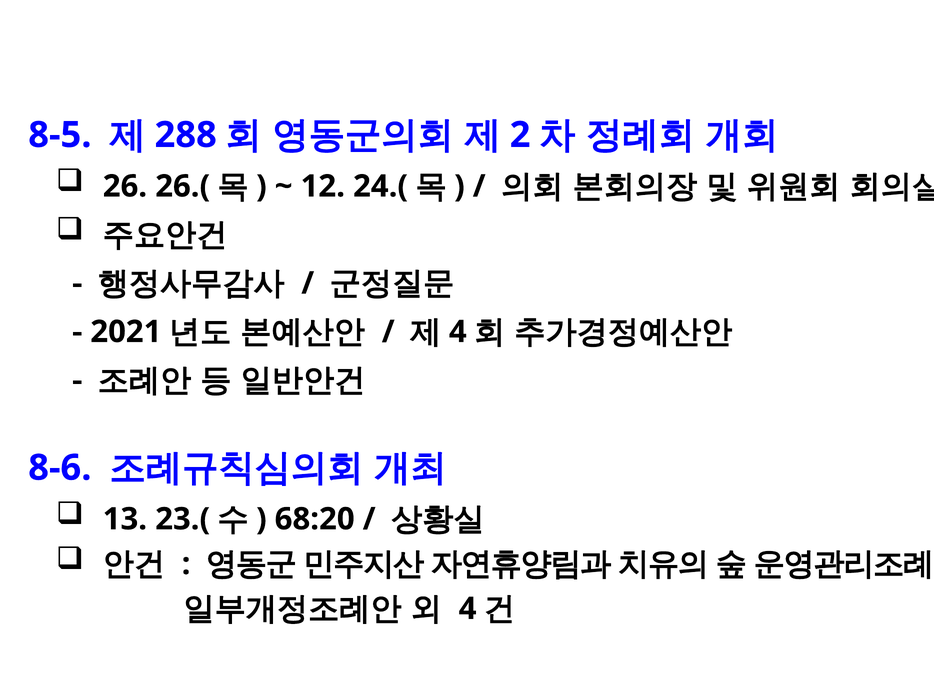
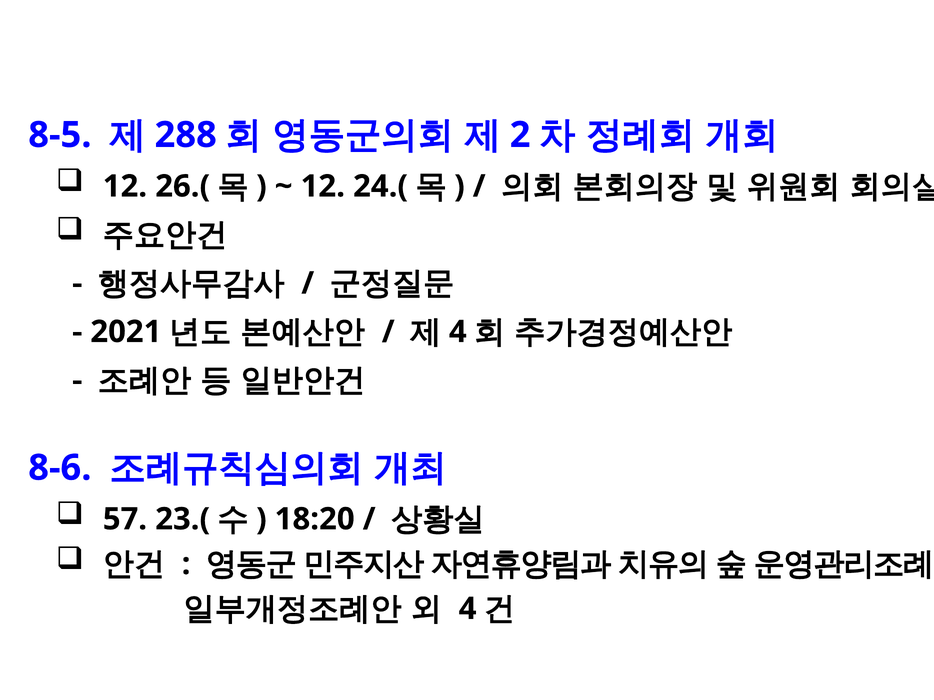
26: 26 -> 12 (125, 186)
13: 13 -> 57 (125, 519)
68:20: 68:20 -> 18:20 (315, 519)
